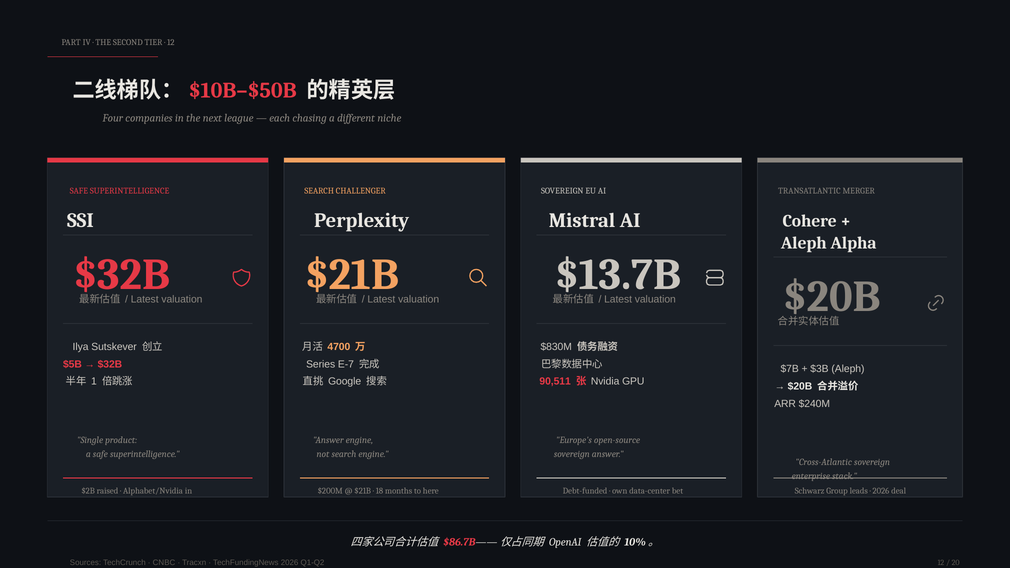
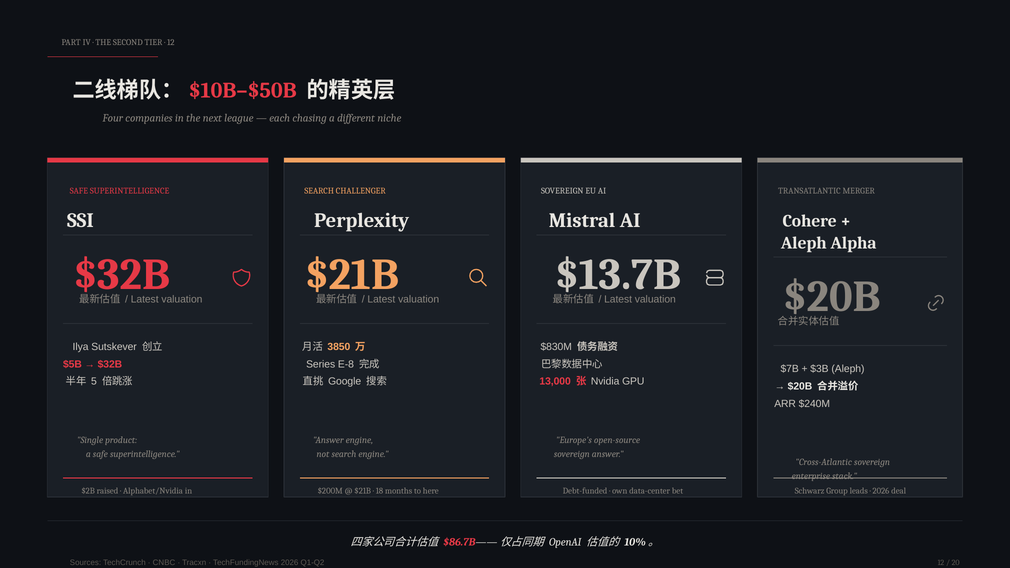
4700: 4700 -> 3850 (339, 347)
E-7: E-7 -> E-8 (346, 364)
90,511: 90,511 -> 13,000 (555, 382)
1: 1 -> 5 (94, 382)
